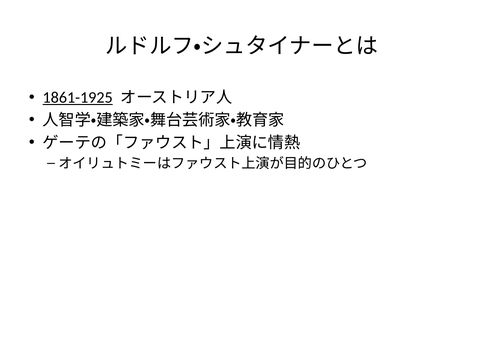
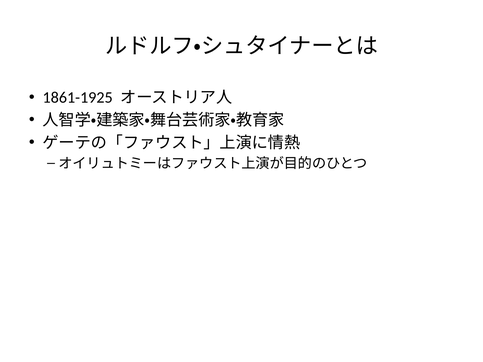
1861-1925 underline: present -> none (78, 98)
